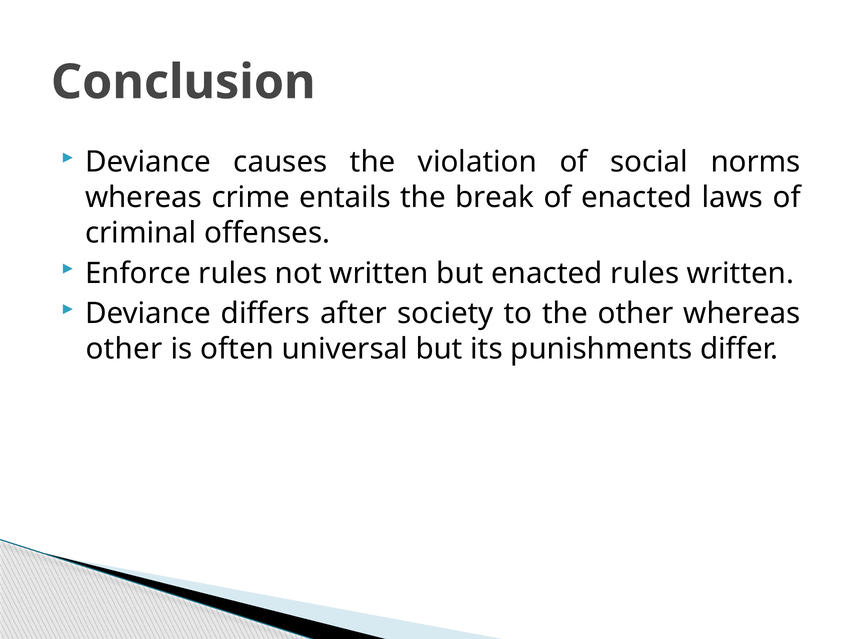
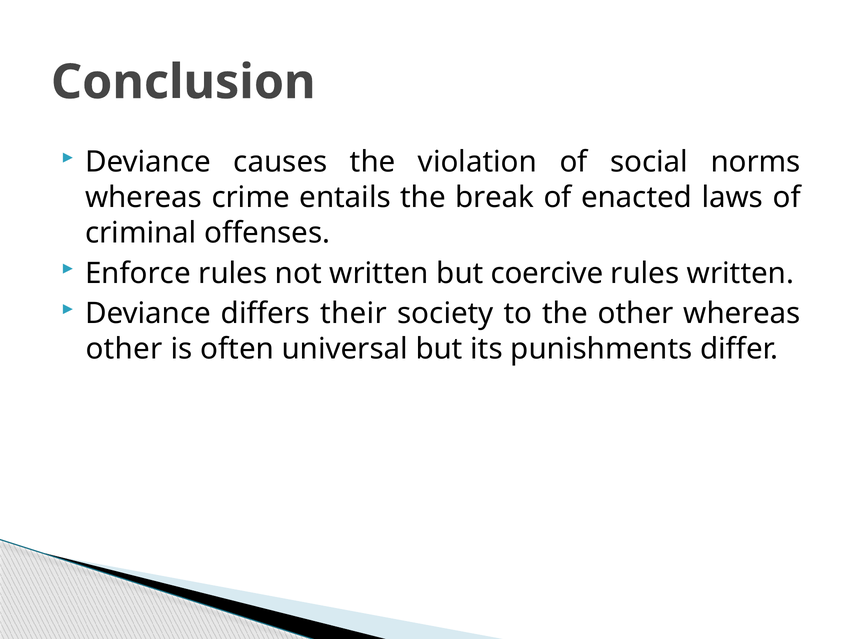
but enacted: enacted -> coercive (547, 273)
after: after -> their (354, 313)
